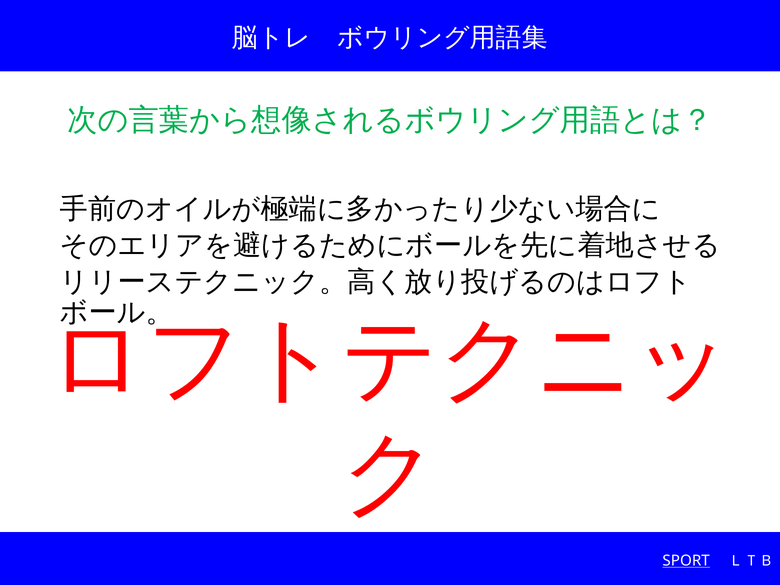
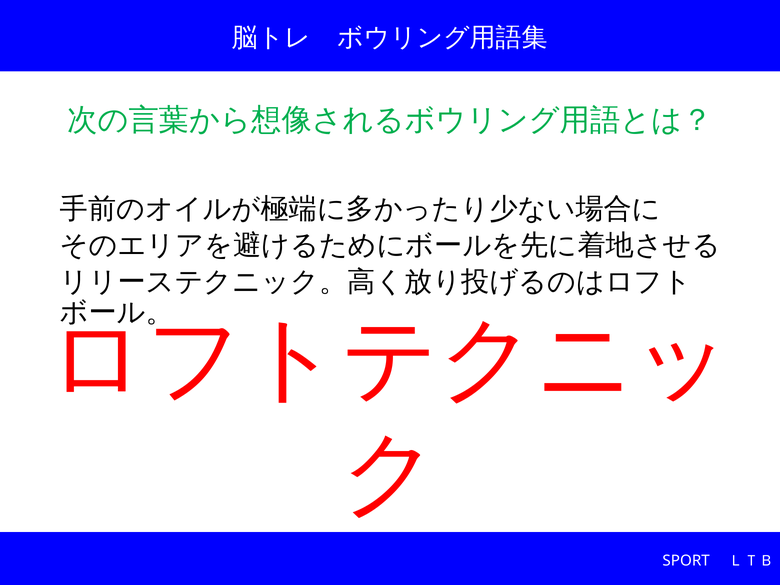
SPORT underline: present -> none (686, 561)
